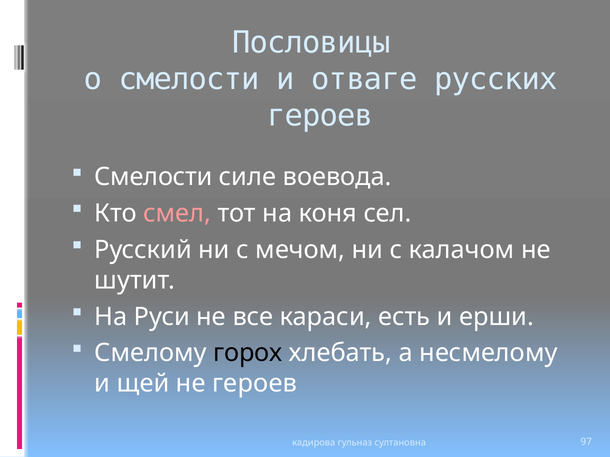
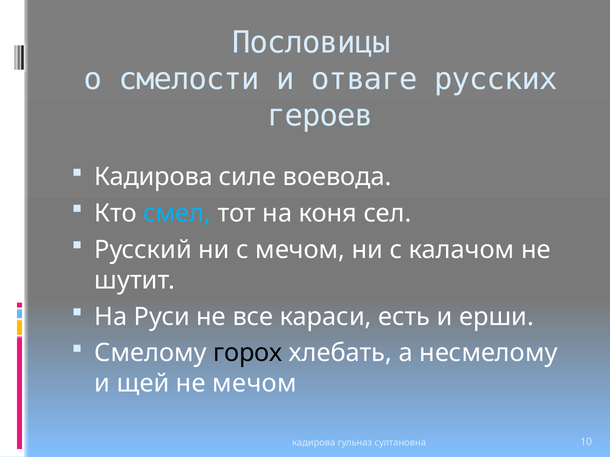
Смелости: Смелости -> Кадирова (154, 177)
смел colour: pink -> light blue (177, 214)
не героев: героев -> мечом (255, 384)
97: 97 -> 10 (586, 442)
